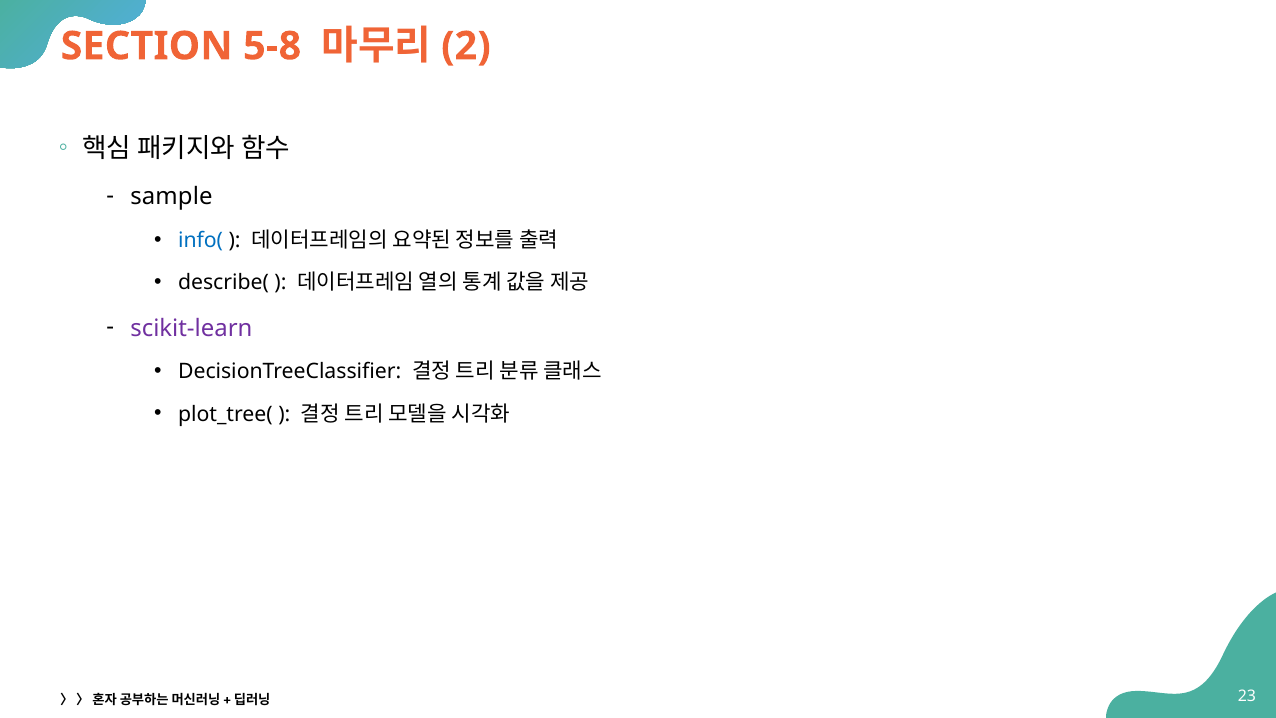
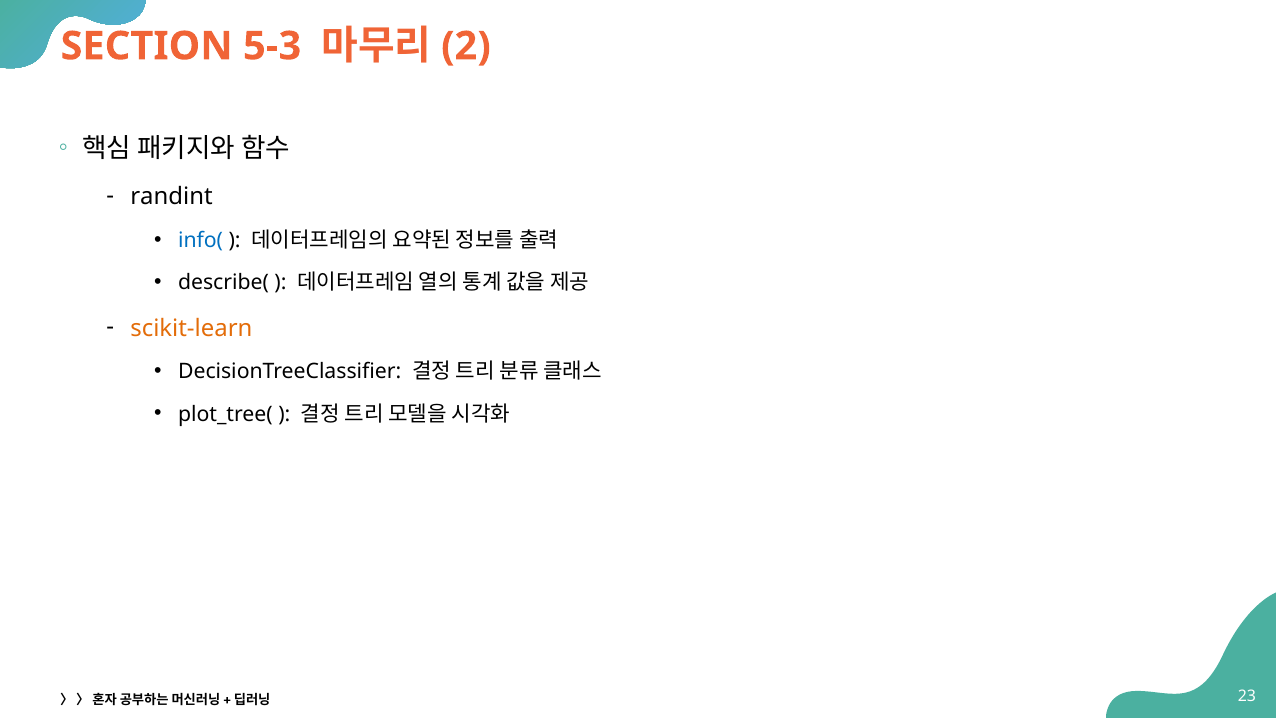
5-8: 5-8 -> 5-3 (272, 46)
sample: sample -> randint (172, 197)
scikit-learn colour: purple -> orange (191, 328)
